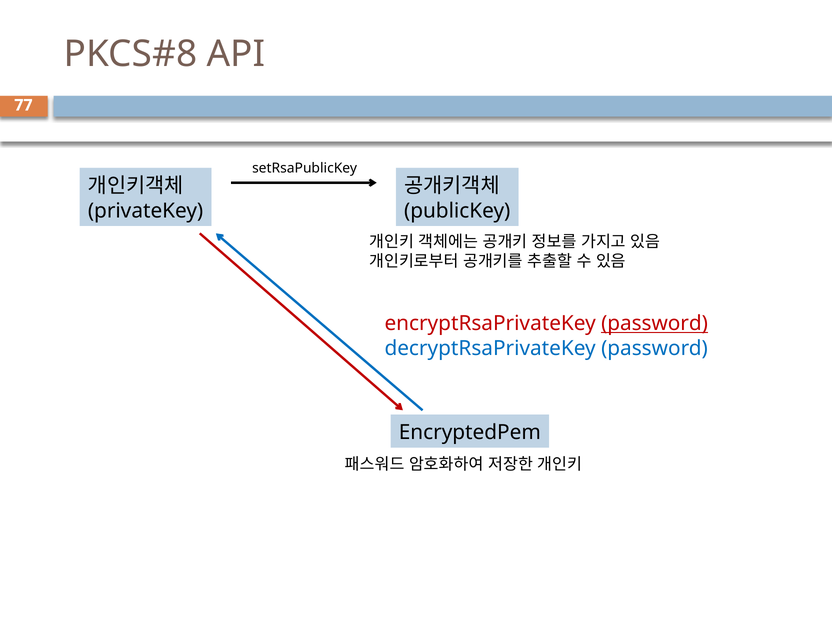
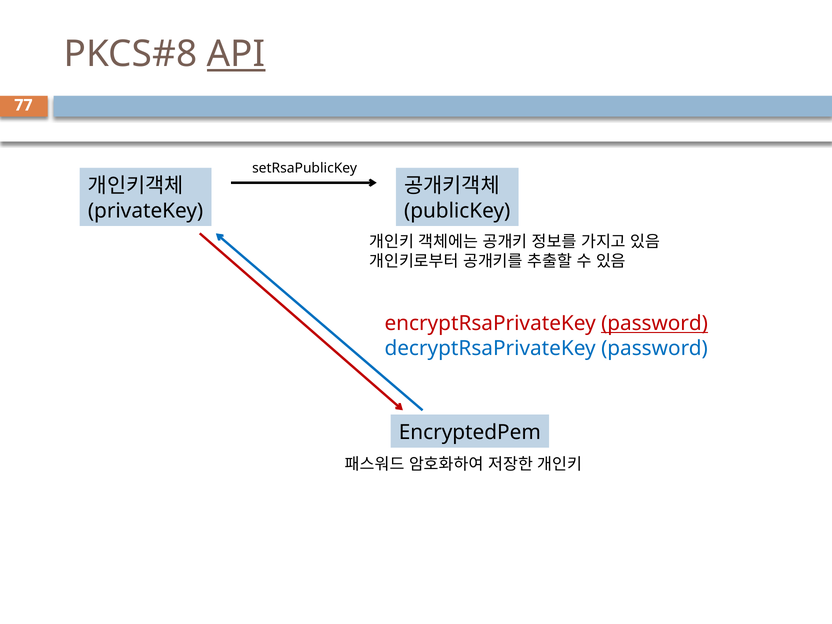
API underline: none -> present (236, 54)
